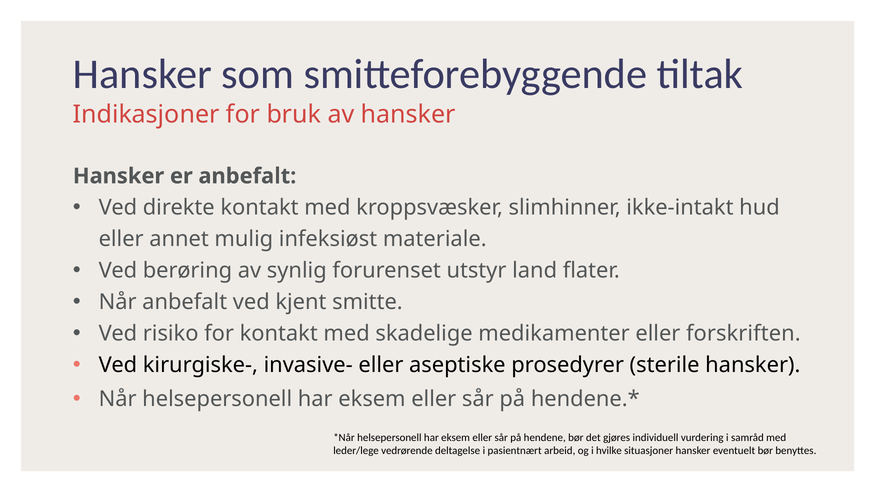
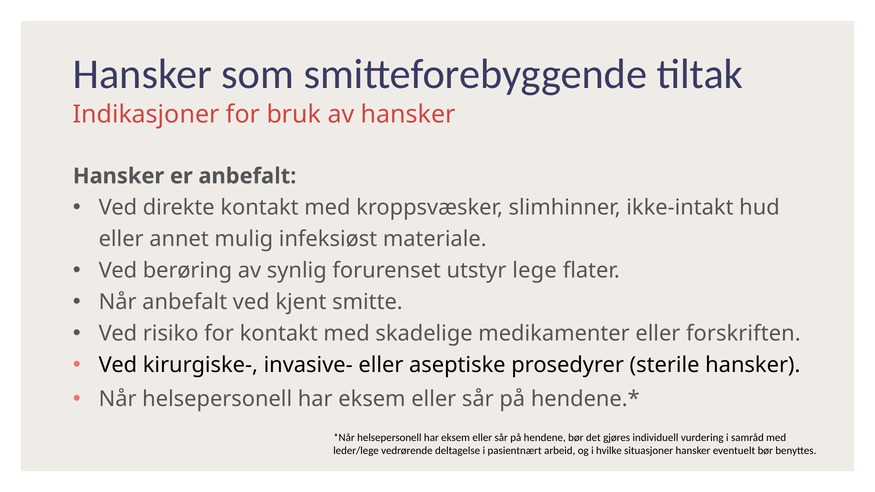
land: land -> lege (535, 271)
